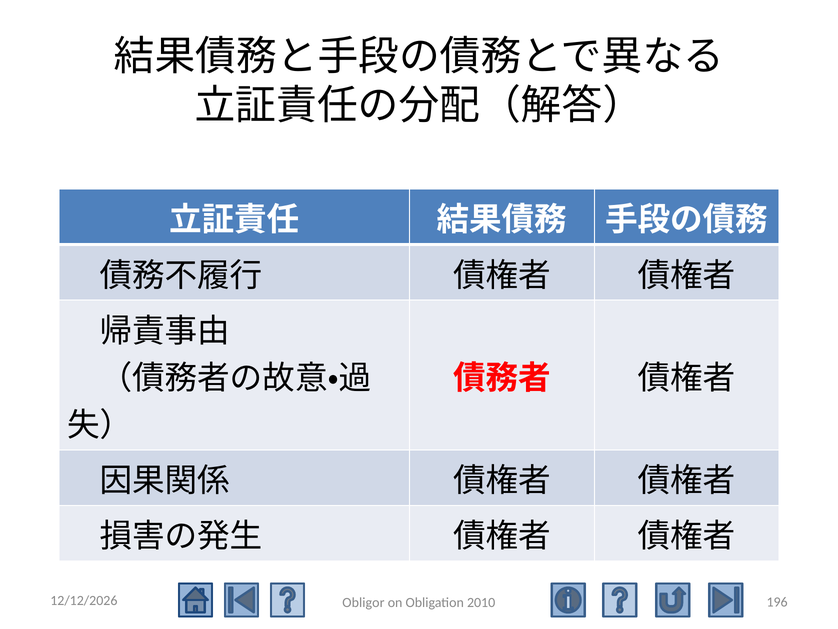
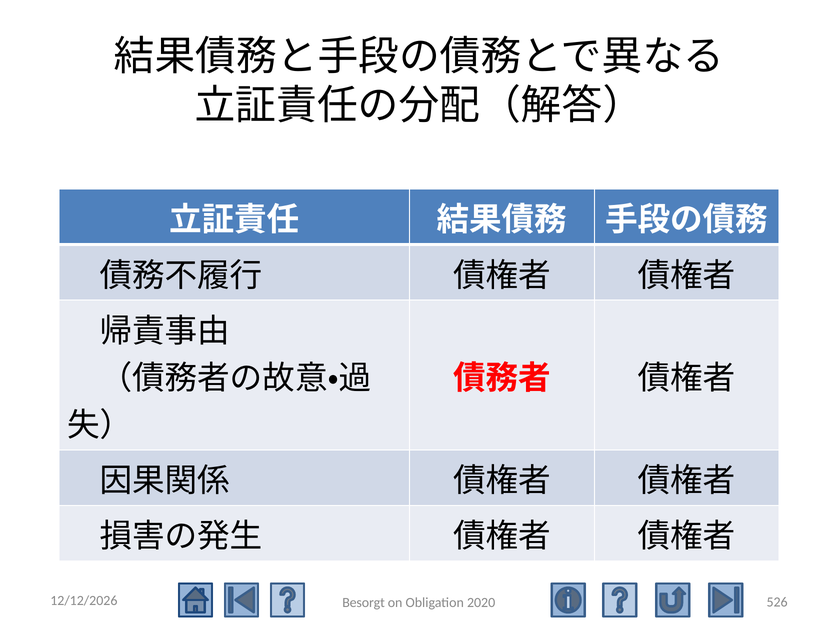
196: 196 -> 526 (777, 602)
Obligor: Obligor -> Besorgt (364, 602)
2010: 2010 -> 2020 (481, 602)
